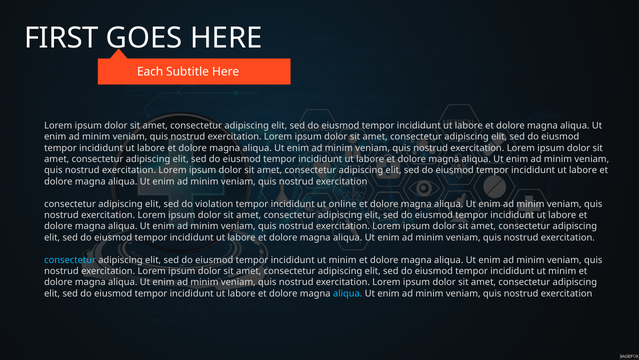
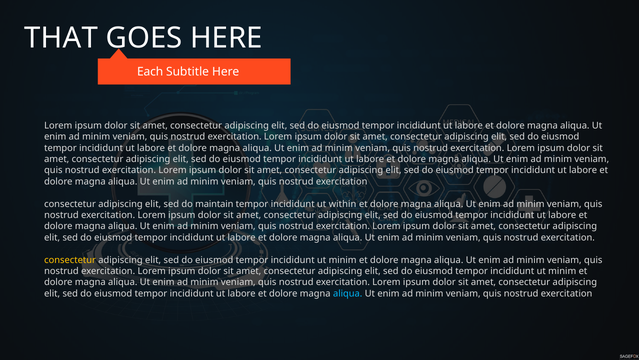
FIRST: FIRST -> THAT (61, 38)
violation: violation -> maintain (214, 204)
online: online -> within (343, 204)
consectetur colour: light blue -> yellow (70, 260)
